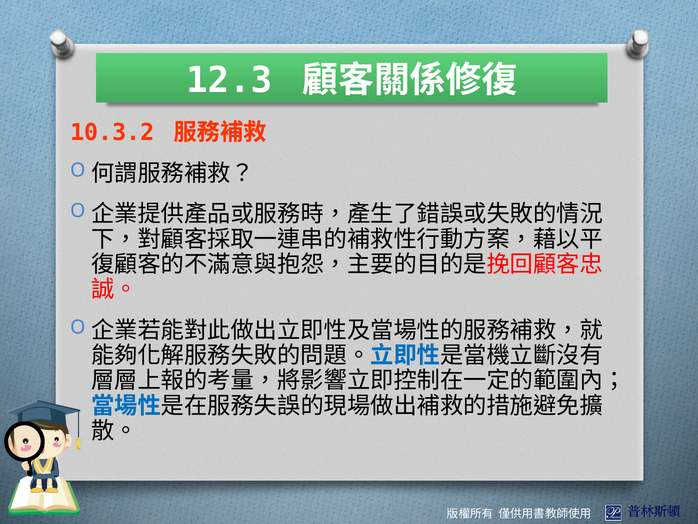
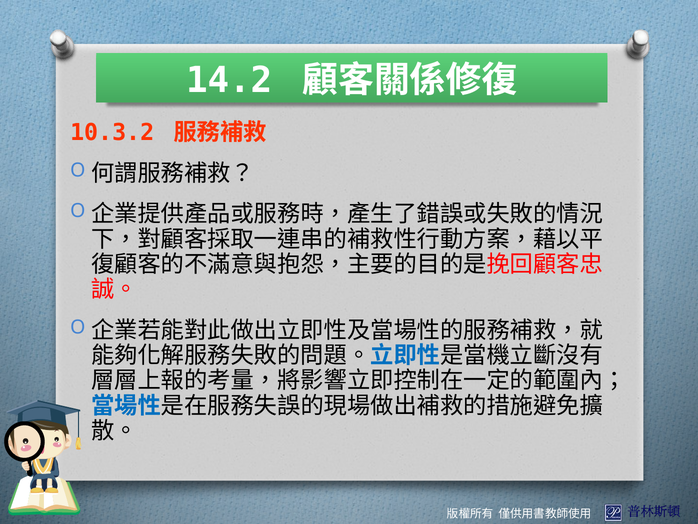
12.3: 12.3 -> 14.2 (229, 80)
